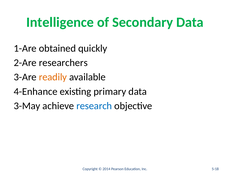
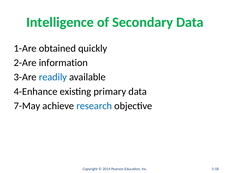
researchers: researchers -> information (63, 63)
readily colour: orange -> blue (53, 77)
3-May: 3-May -> 7-May (27, 106)
